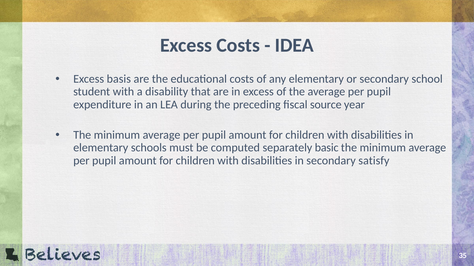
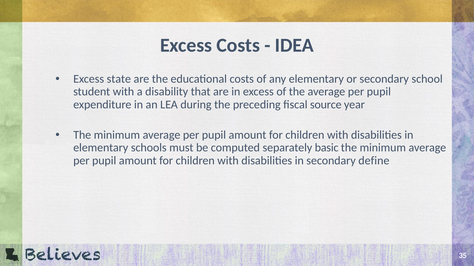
basis: basis -> state (119, 79)
satisfy: satisfy -> define (374, 161)
